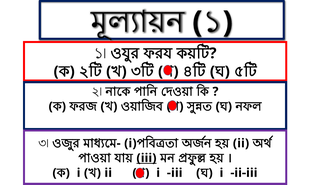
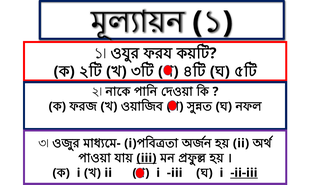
ii-iii underline: none -> present (244, 173)
